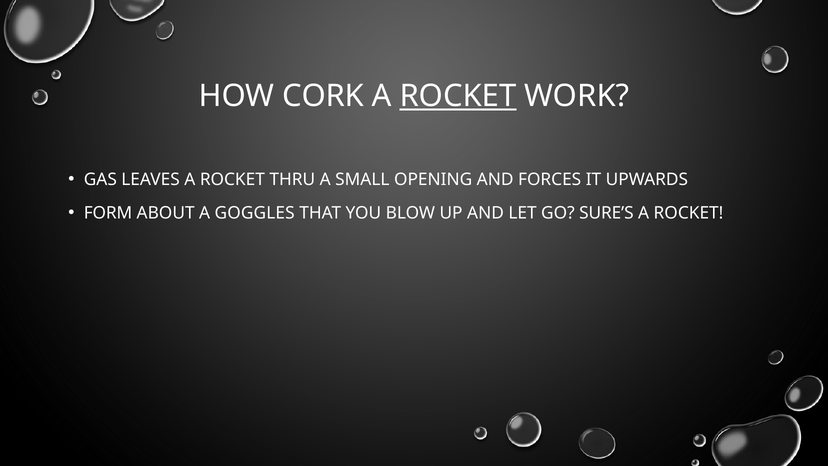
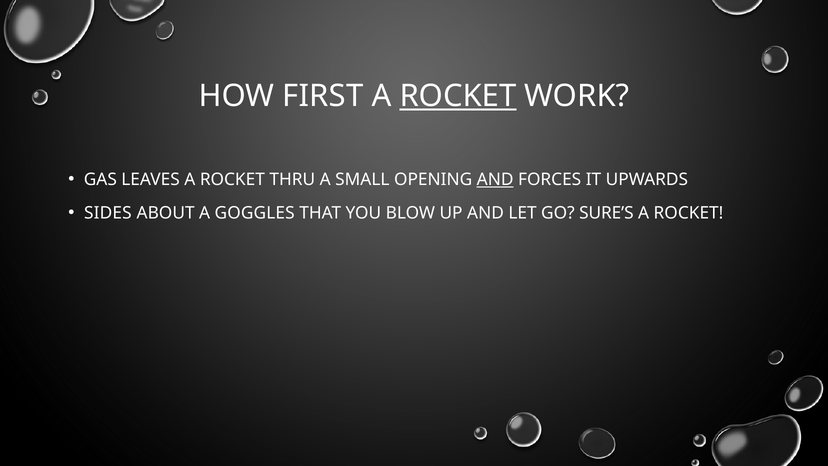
CORK: CORK -> FIRST (323, 96)
AND underline: none -> present (495, 180)
FORM: FORM -> SIDES (108, 213)
